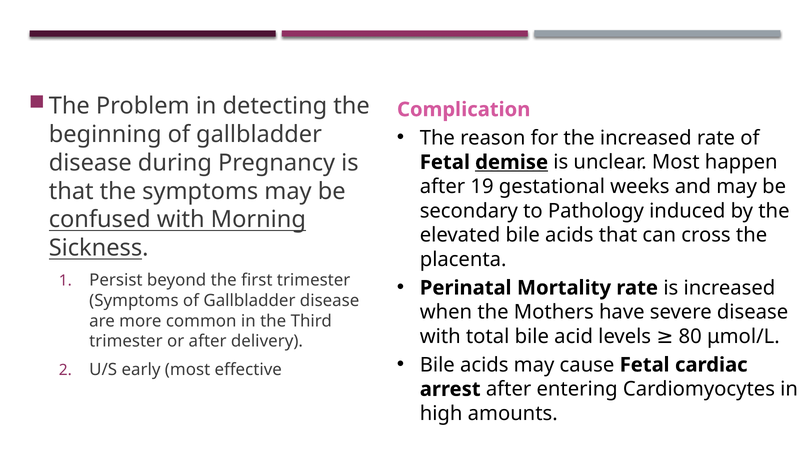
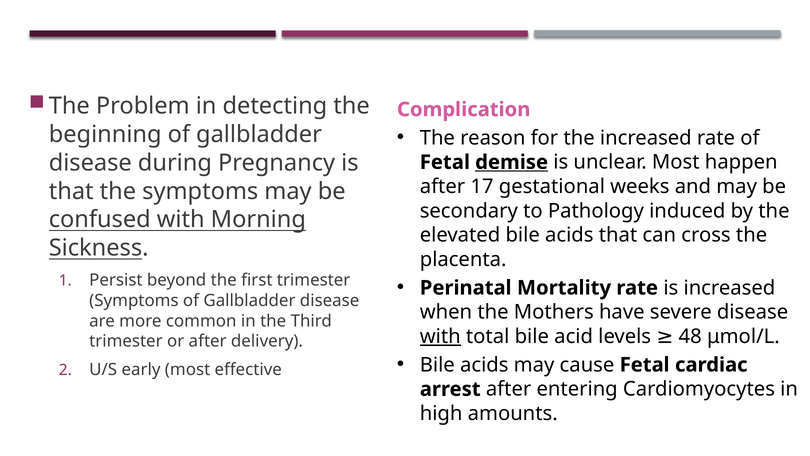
19: 19 -> 17 (482, 186)
with underline: none -> present (440, 336)
80: 80 -> 48 (690, 336)
